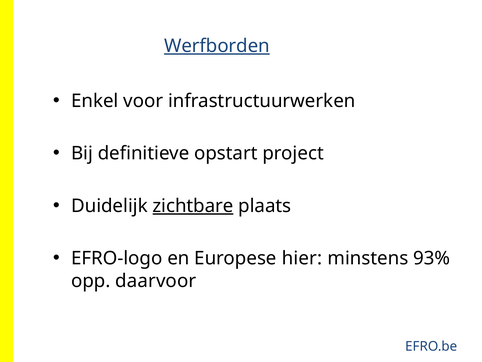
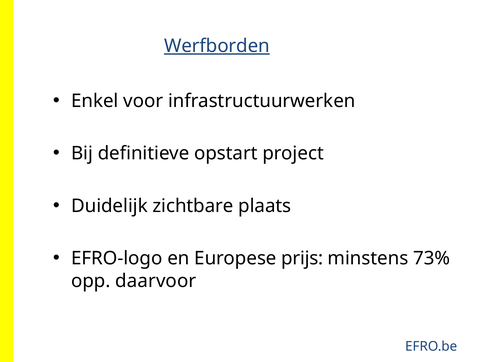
zichtbare underline: present -> none (193, 206)
hier: hier -> prijs (302, 258)
93%: 93% -> 73% (432, 258)
